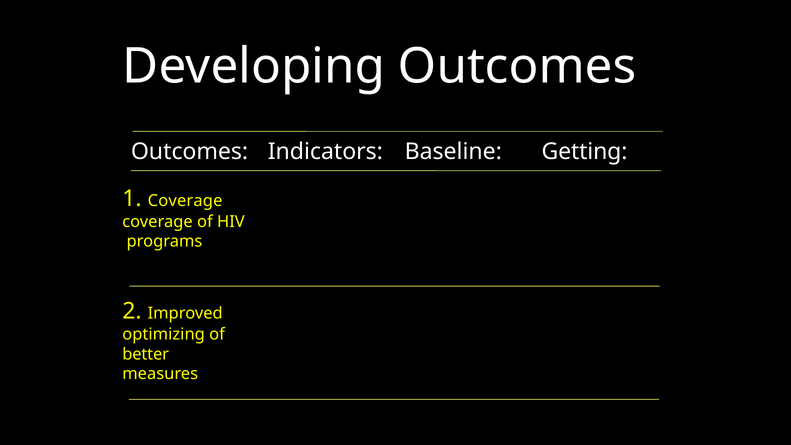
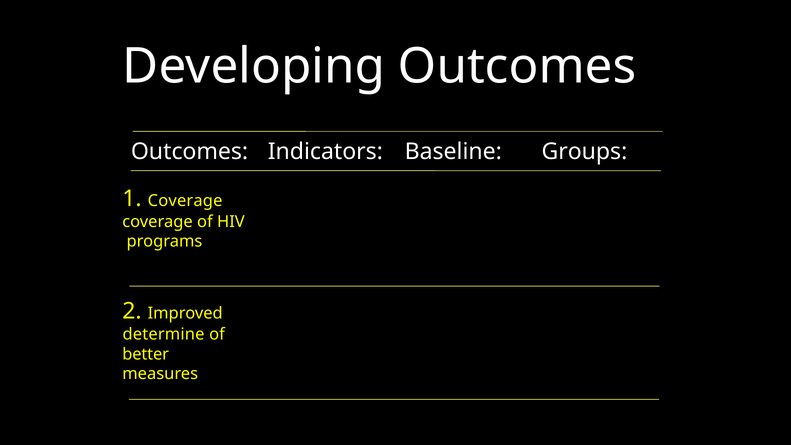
Getting: Getting -> Groups (584, 152)
optimizing: optimizing -> determine (164, 334)
